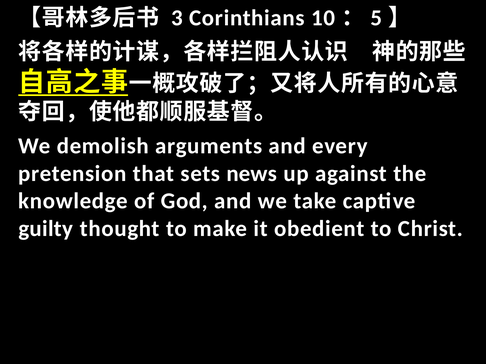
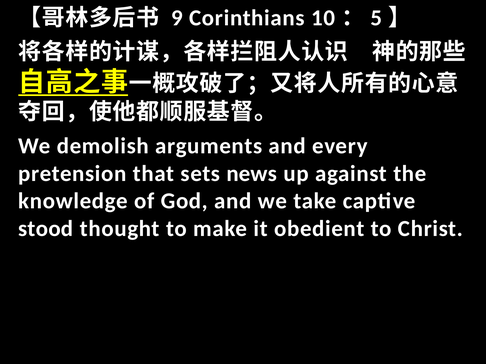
3: 3 -> 9 (177, 18)
guilty: guilty -> stood (46, 229)
